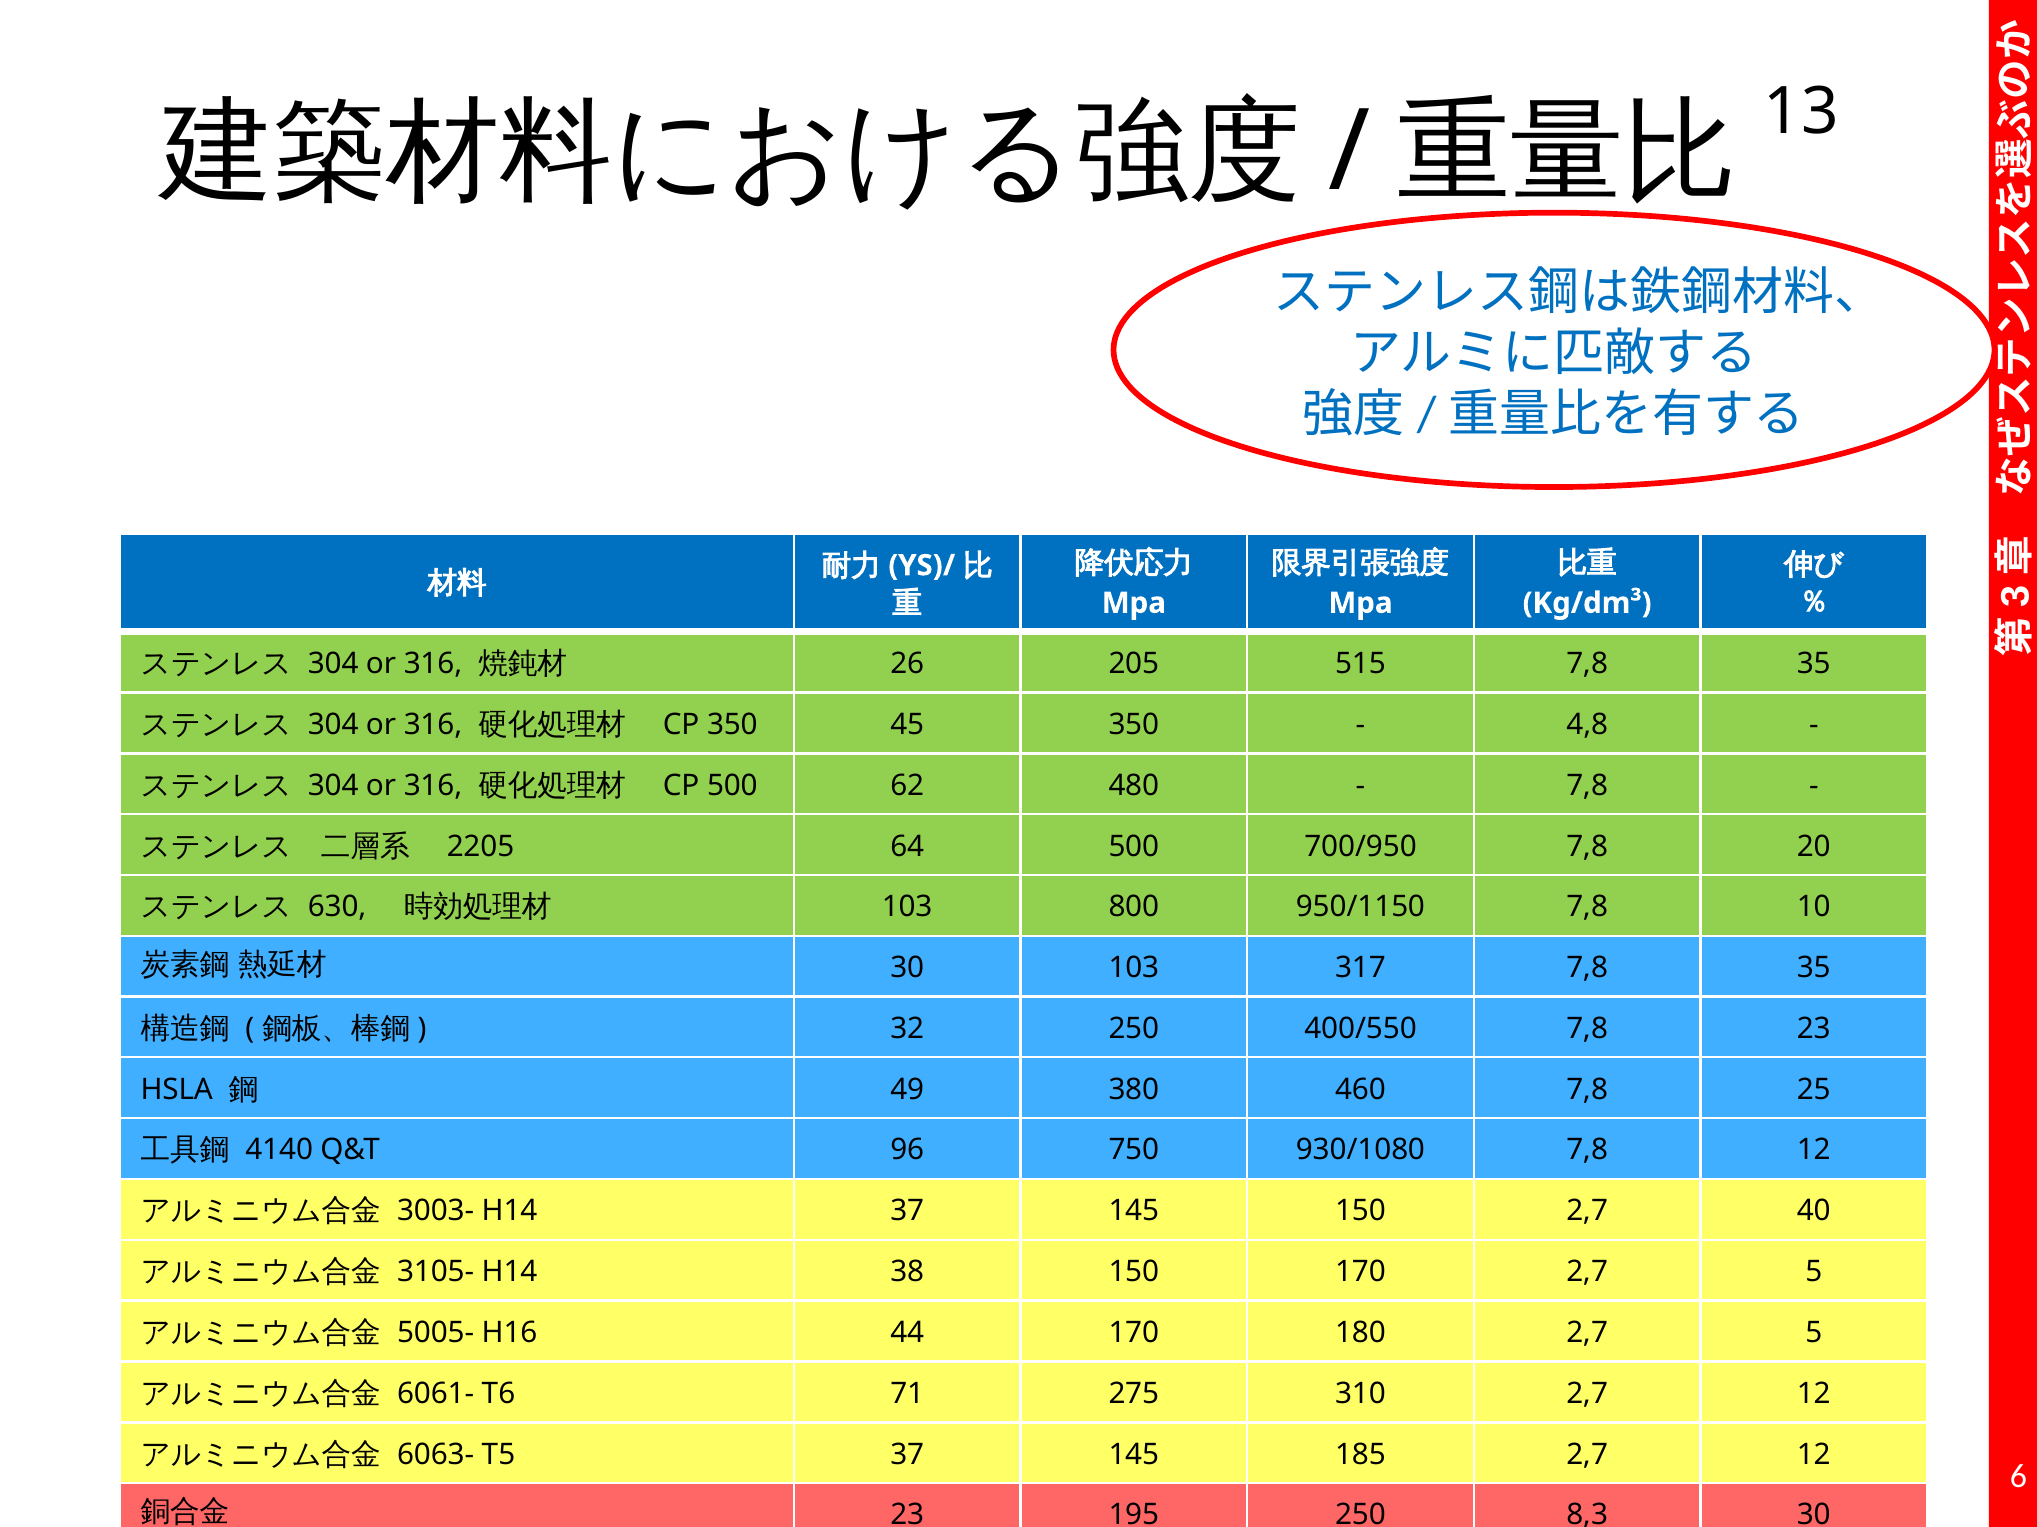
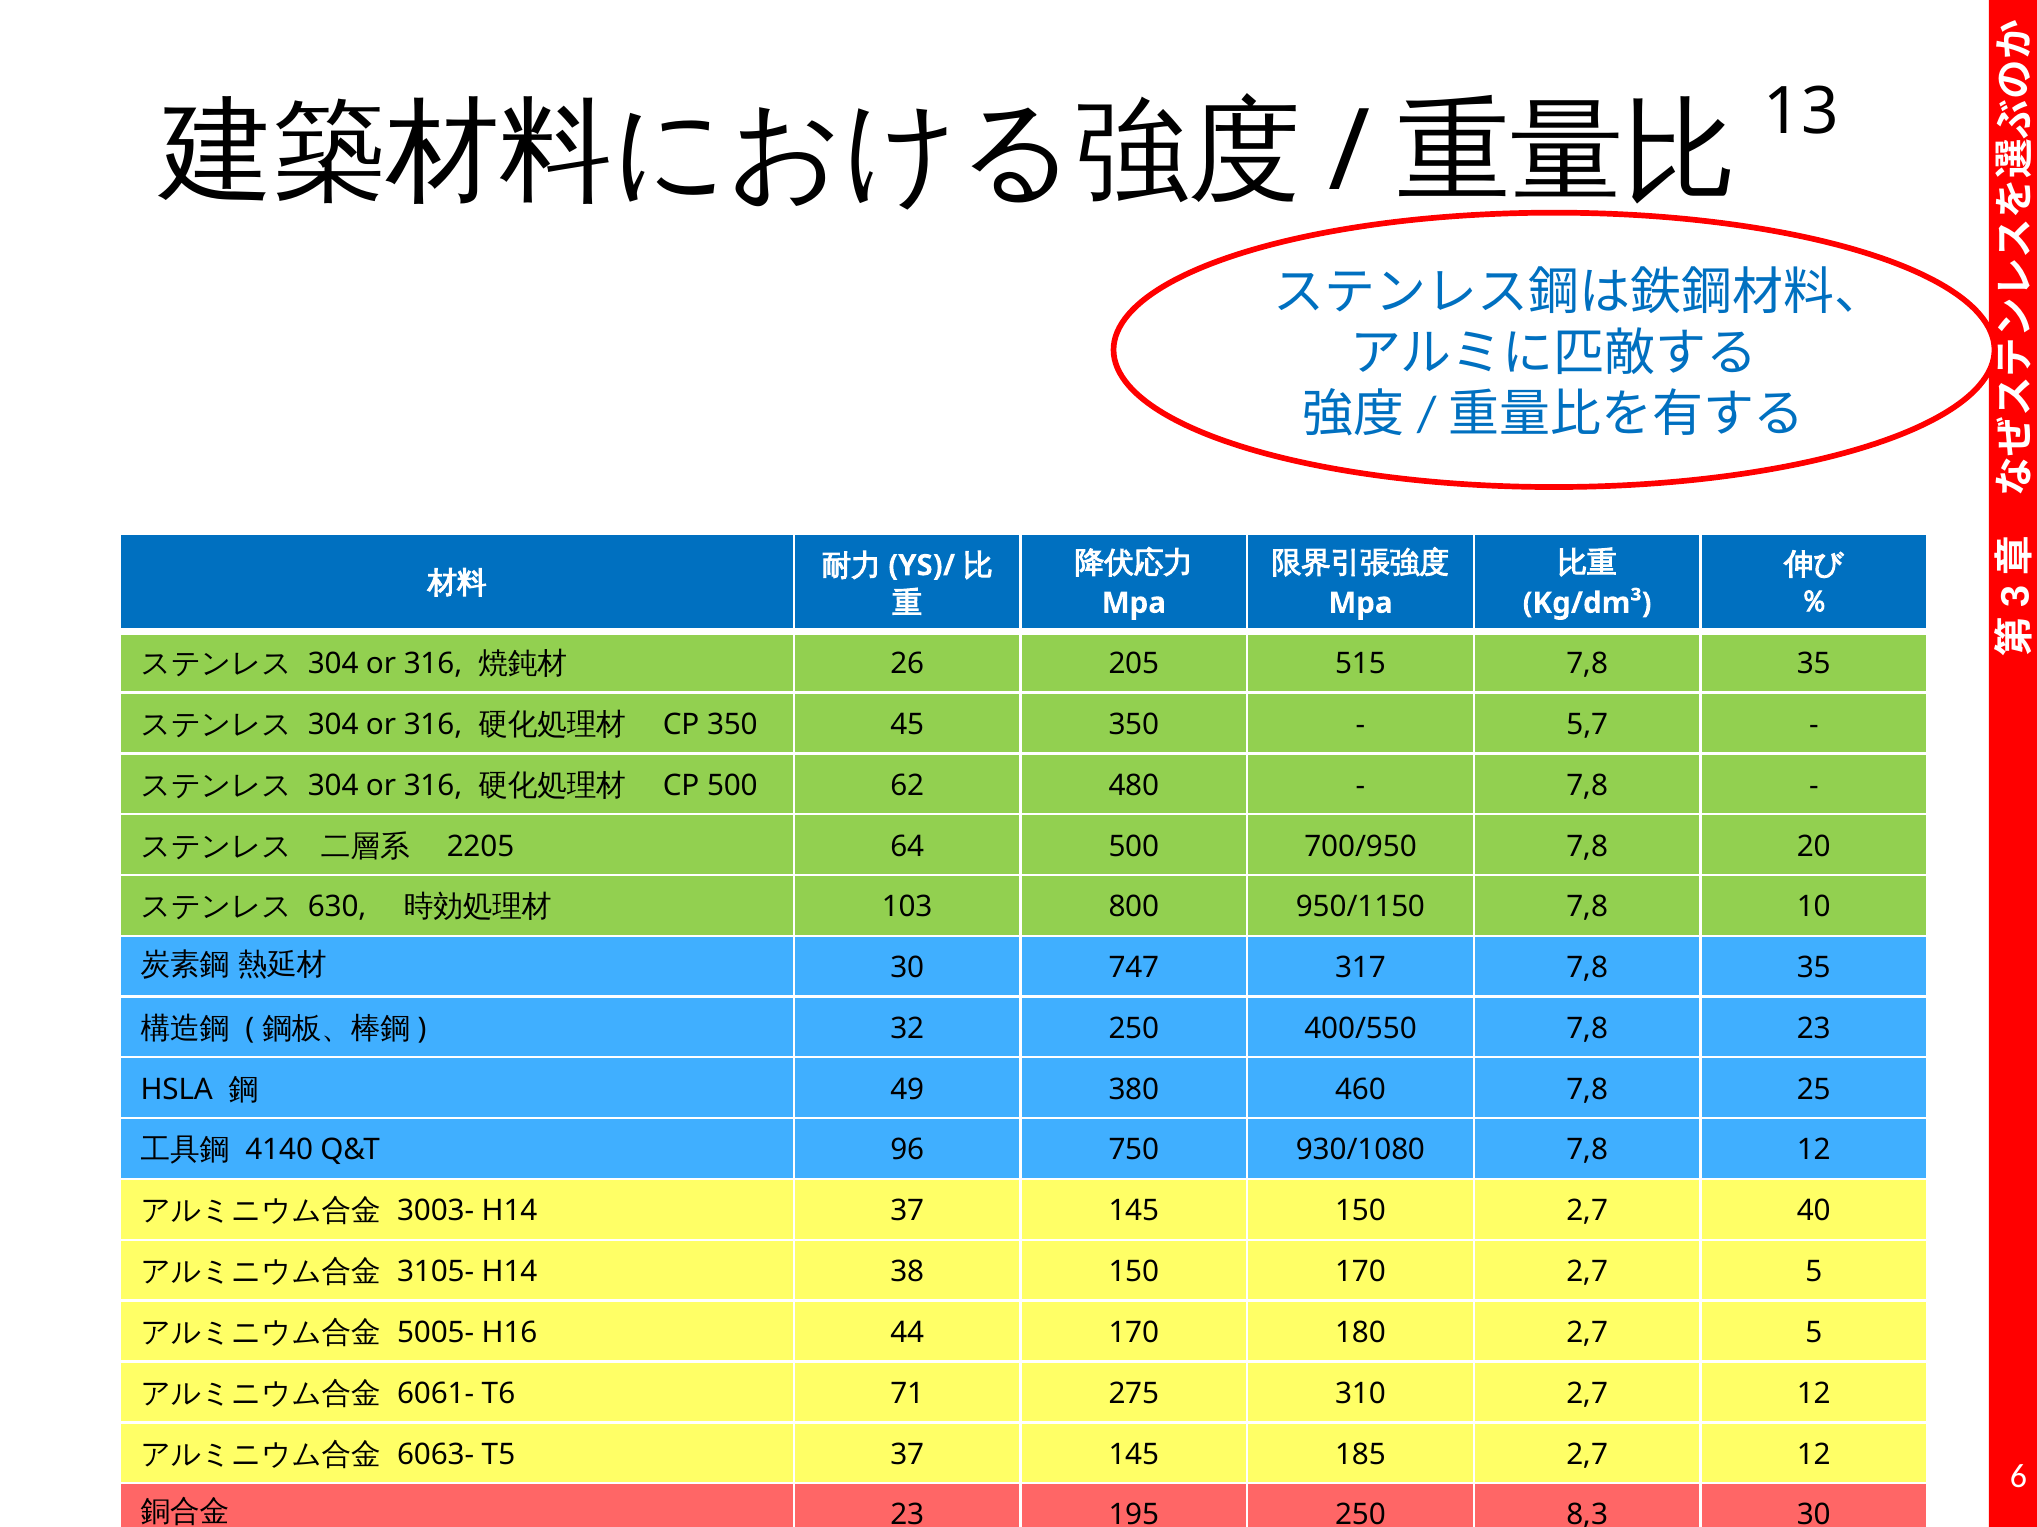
4,8: 4,8 -> 5,7 (1587, 725)
30 103: 103 -> 747 (1134, 968)
